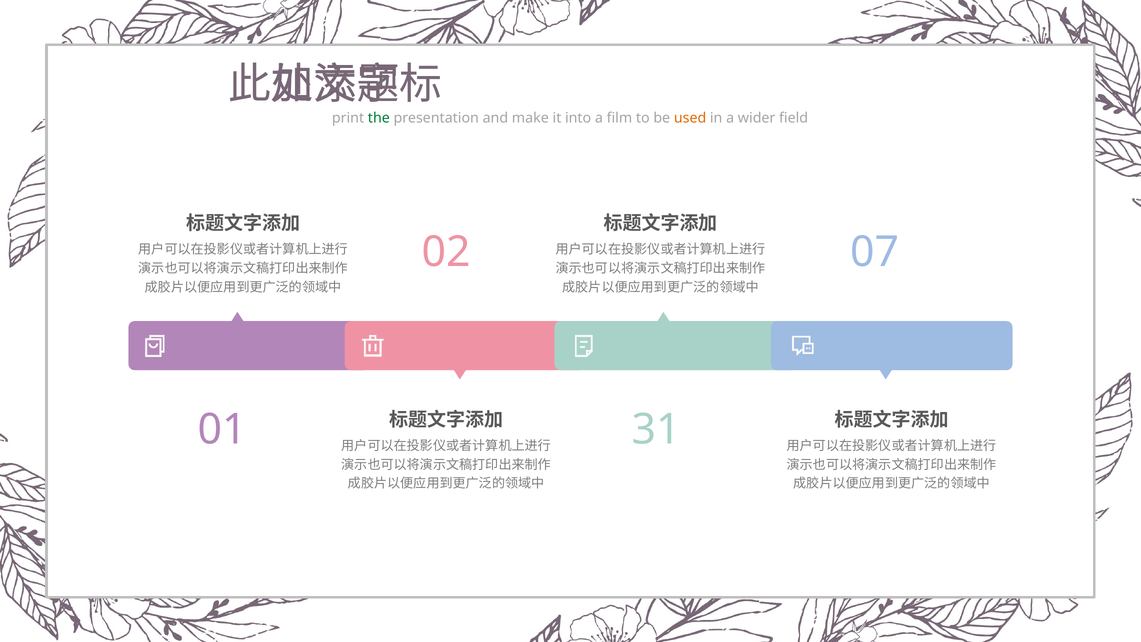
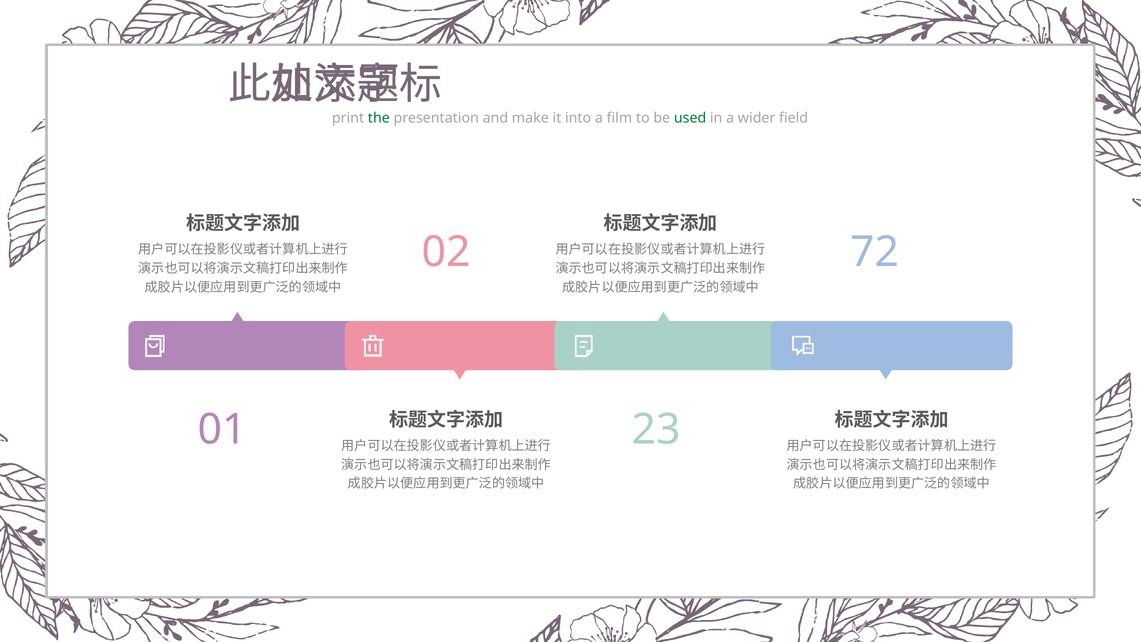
used colour: orange -> green (690, 118)
07: 07 -> 72 (875, 252)
31: 31 -> 23 (656, 430)
